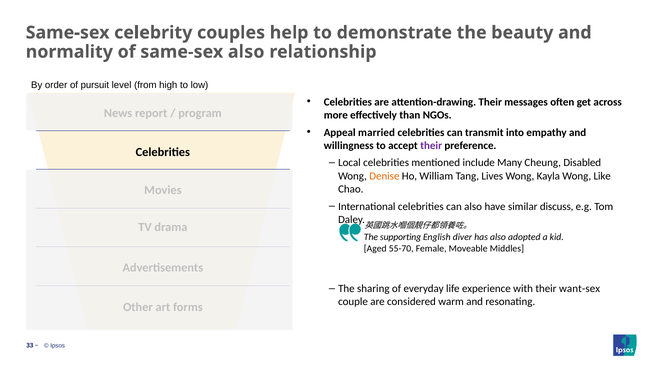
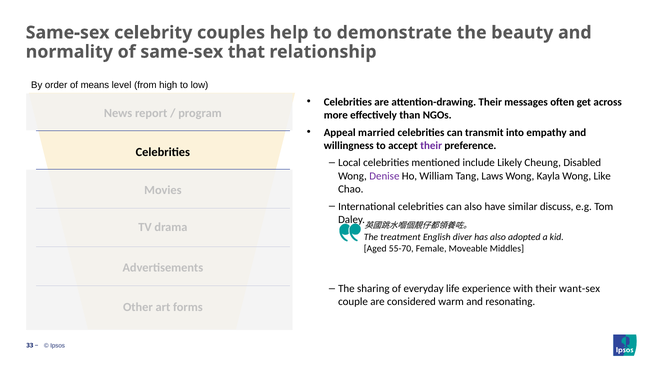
same-sex also: also -> that (246, 52)
pursuit: pursuit -> means (95, 85)
Many: Many -> Likely (510, 163)
Denise colour: orange -> purple (384, 176)
Lives: Lives -> Laws (492, 176)
supporting: supporting -> treatment (400, 237)
